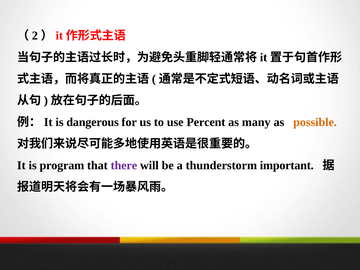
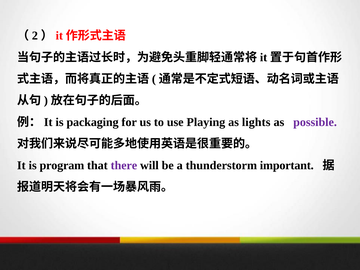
dangerous: dangerous -> packaging (93, 122)
Percent: Percent -> Playing (206, 122)
many: many -> lights (256, 122)
possible colour: orange -> purple (315, 122)
